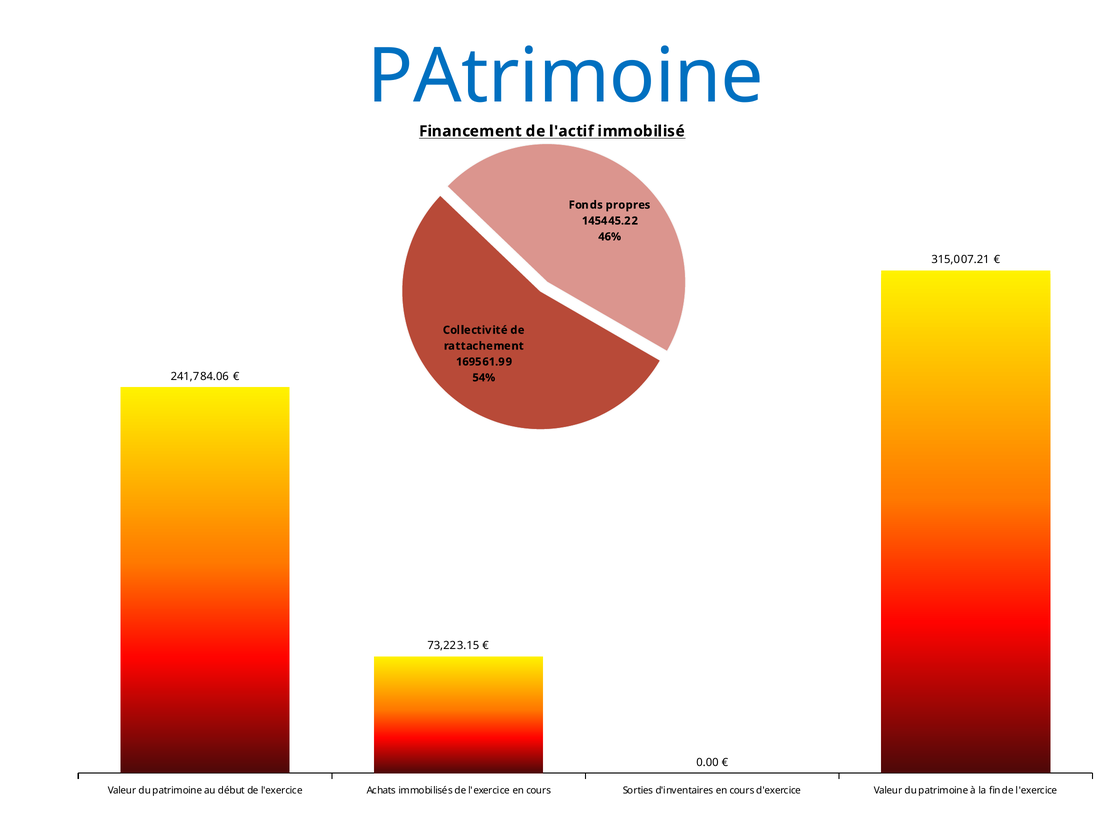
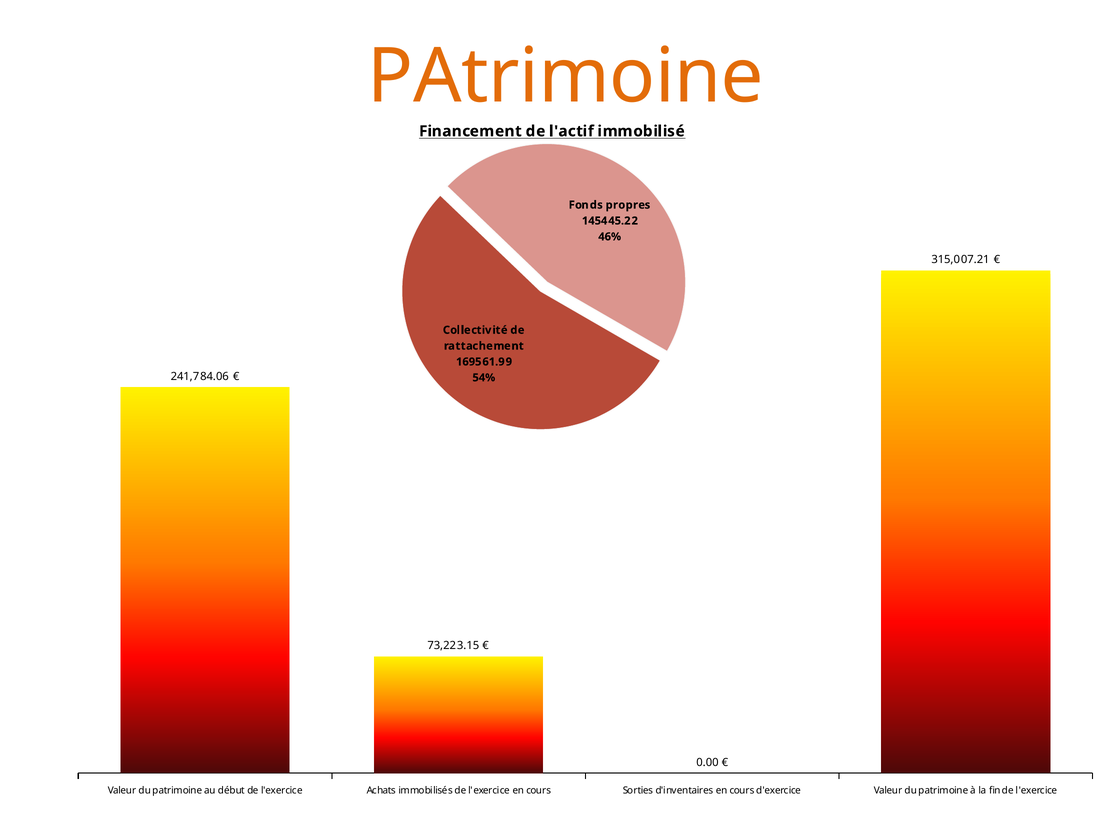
PAtrimoine colour: blue -> orange (566, 77)
